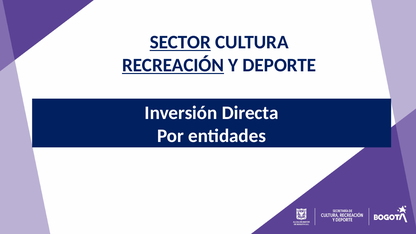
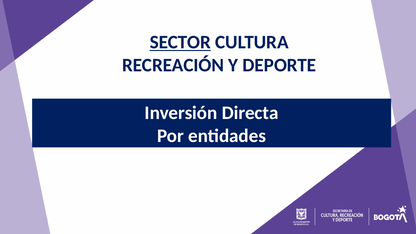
RECREACIÓN underline: present -> none (173, 65)
